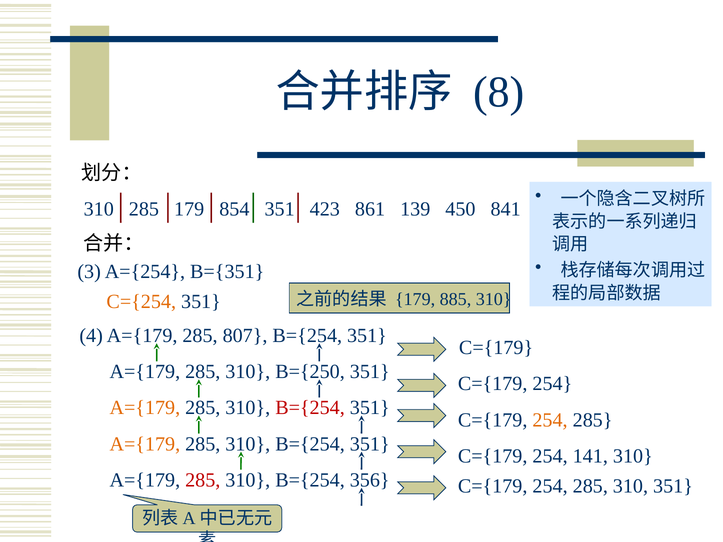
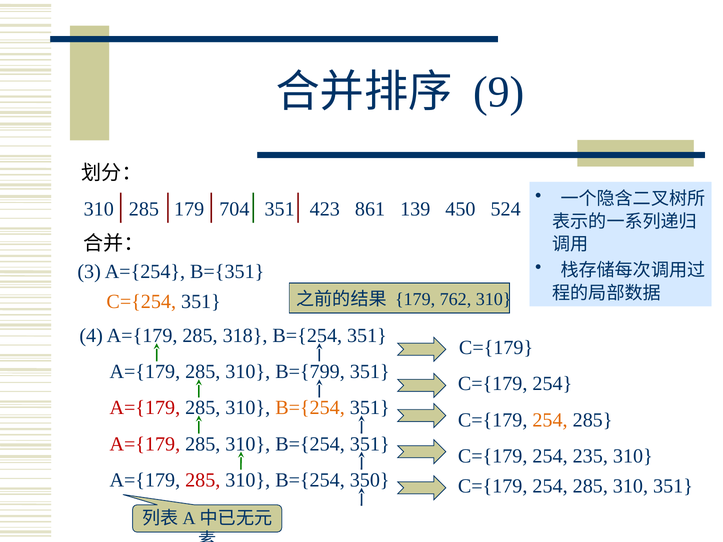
8: 8 -> 9 (499, 92)
854: 854 -> 704 (234, 209)
841: 841 -> 524 (506, 209)
885: 885 -> 762 (455, 299)
807: 807 -> 318 (245, 336)
B={250: B={250 -> B={799 (310, 372)
A={179 colour: orange -> red (145, 408)
B={254 colour: red -> orange (310, 408)
A={179 colour: orange -> red (145, 444)
141: 141 -> 235 (590, 456)
356: 356 -> 350 (370, 480)
